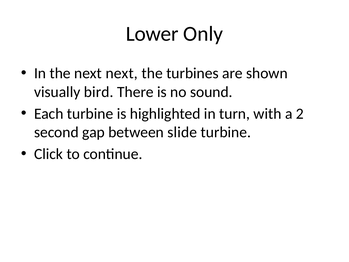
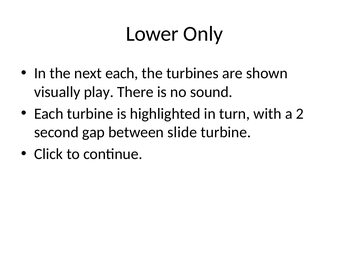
next next: next -> each (122, 73)
bird: bird -> play (99, 92)
